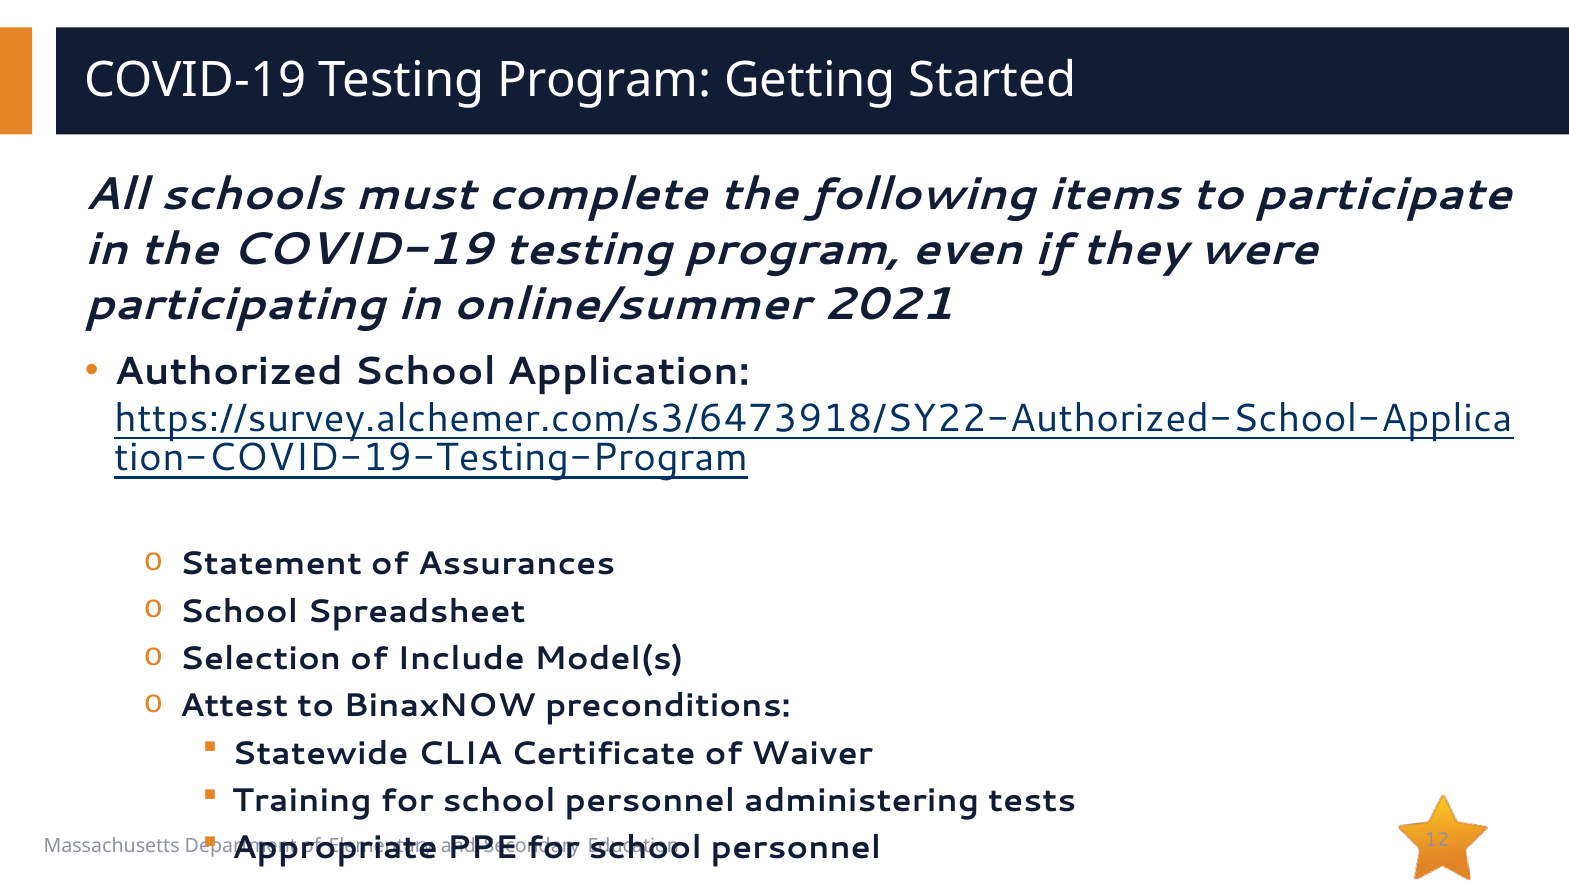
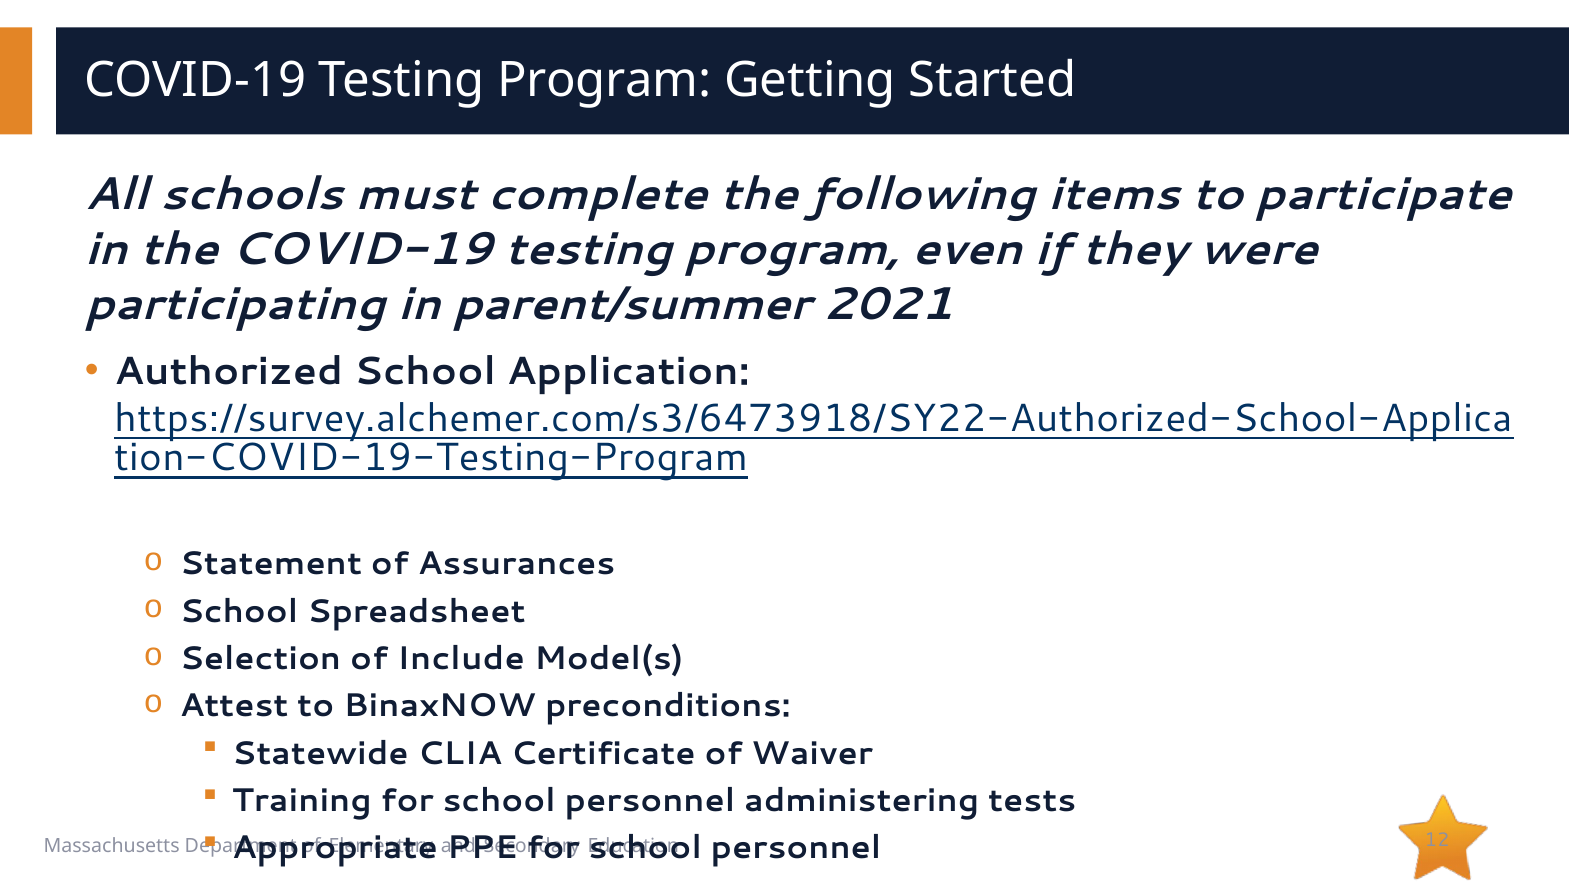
online/summer: online/summer -> parent/summer (632, 305)
